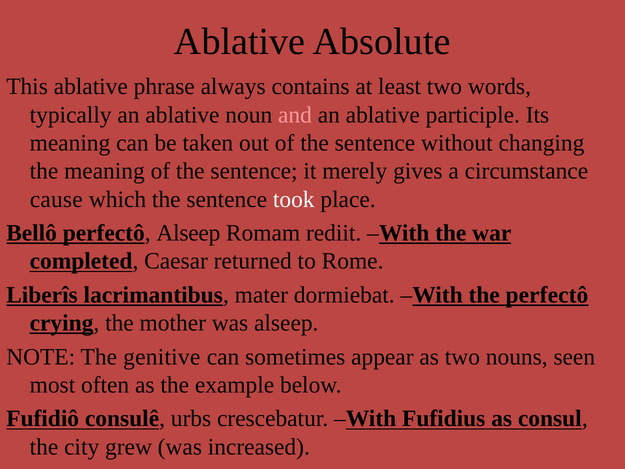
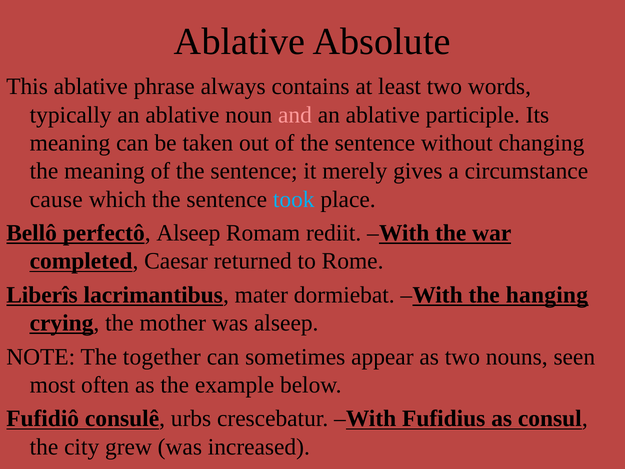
took colour: white -> light blue (294, 199)
the perfectô: perfectô -> hanging (547, 295)
genitive: genitive -> together (162, 357)
